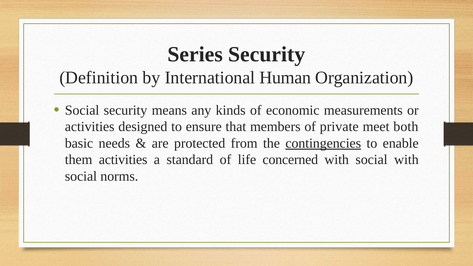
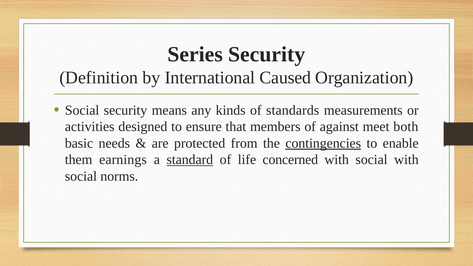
Human: Human -> Caused (285, 78)
economic: economic -> standards (293, 110)
private: private -> against (339, 127)
them activities: activities -> earnings (123, 160)
standard underline: none -> present (190, 160)
